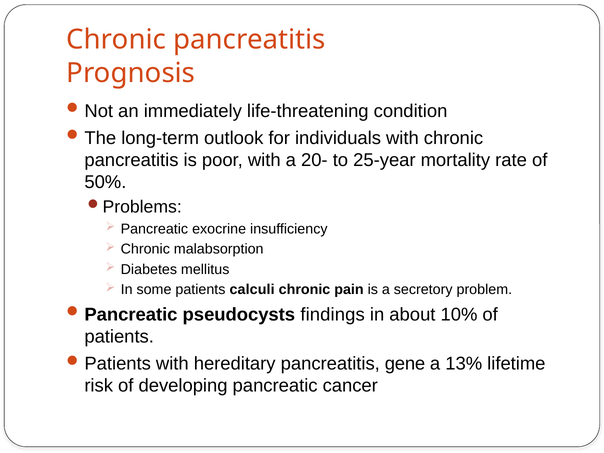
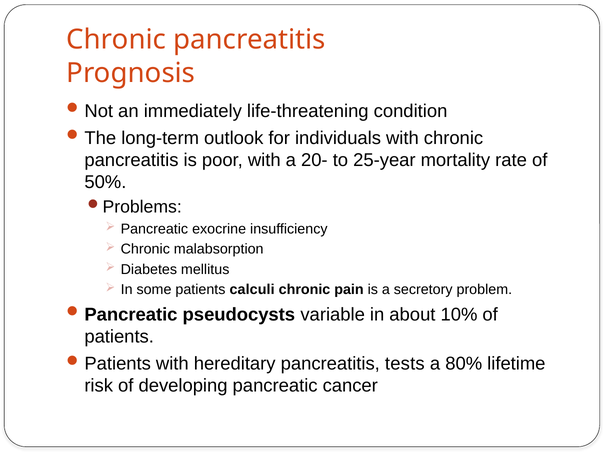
findings: findings -> variable (333, 314)
gene: gene -> tests (405, 364)
13%: 13% -> 80% (464, 364)
